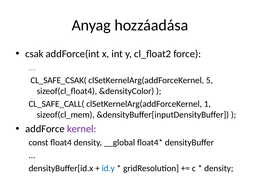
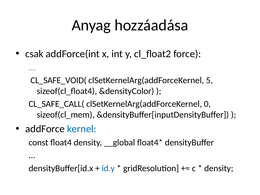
CL_SAFE_CSAK(: CL_SAFE_CSAK( -> CL_SAFE_VOID( (59, 80)
1: 1 -> 0 (207, 104)
kernel colour: purple -> blue (82, 129)
